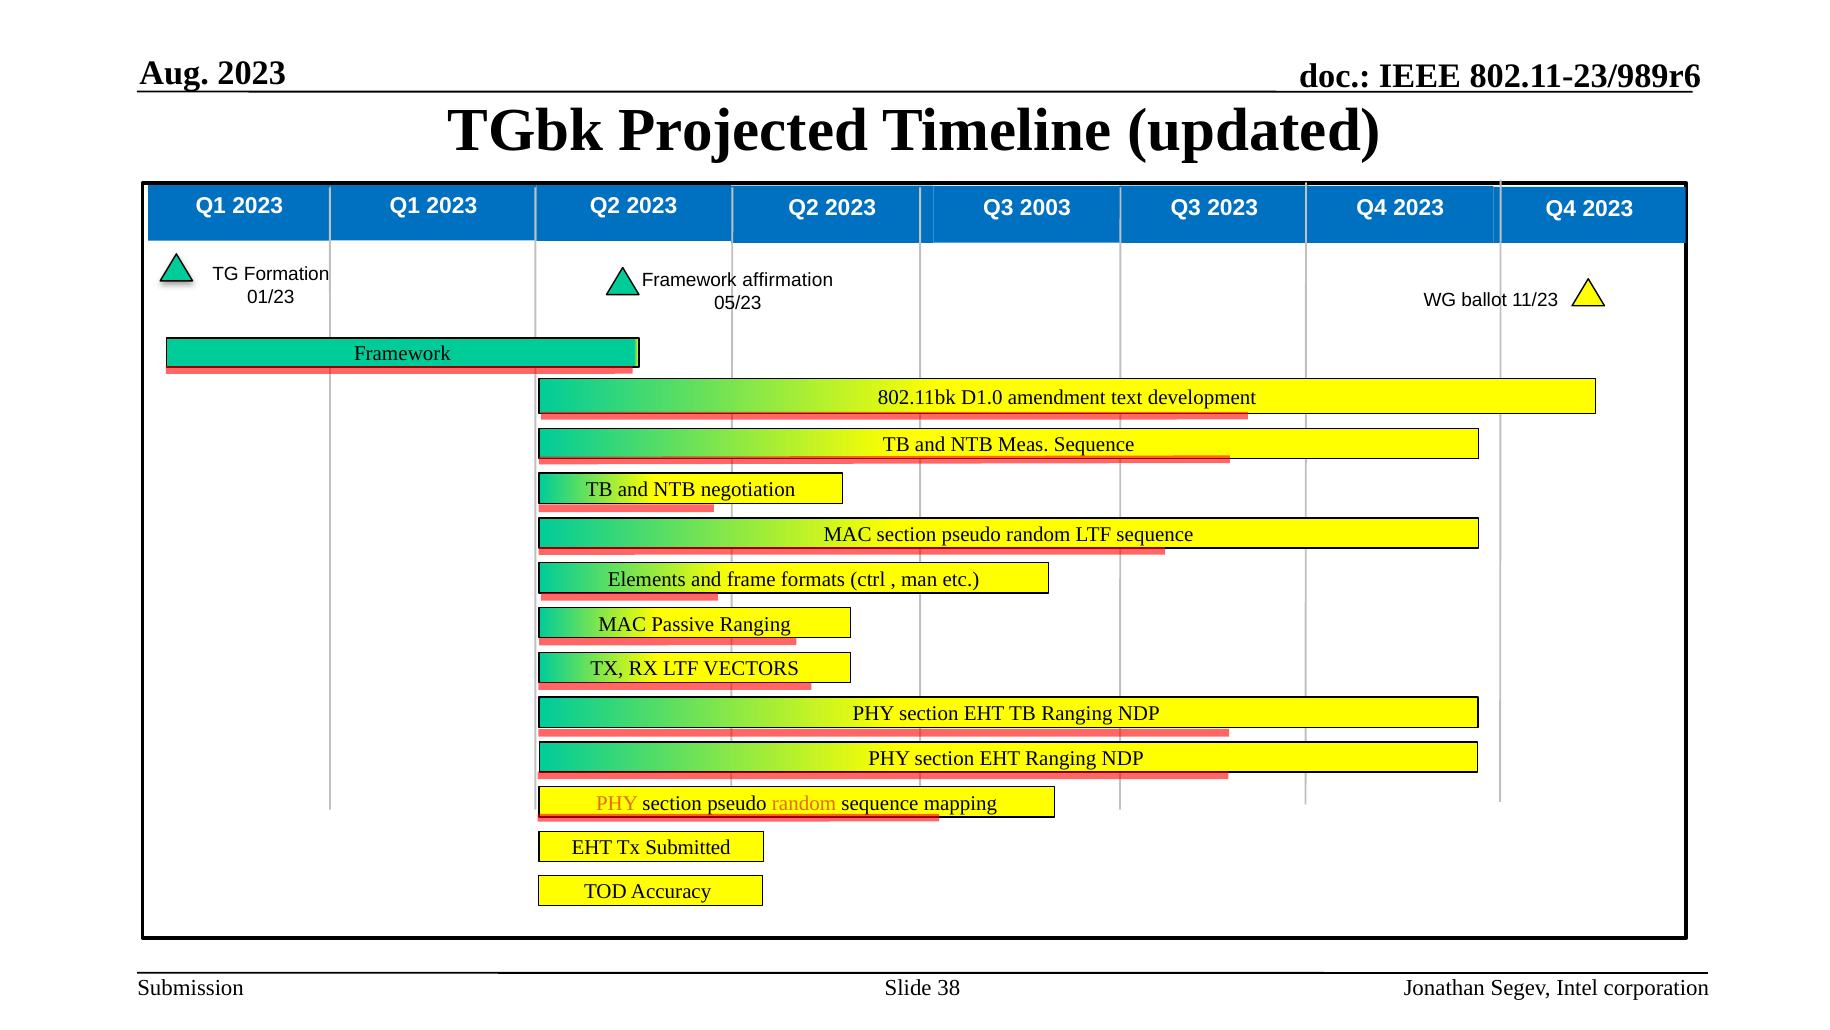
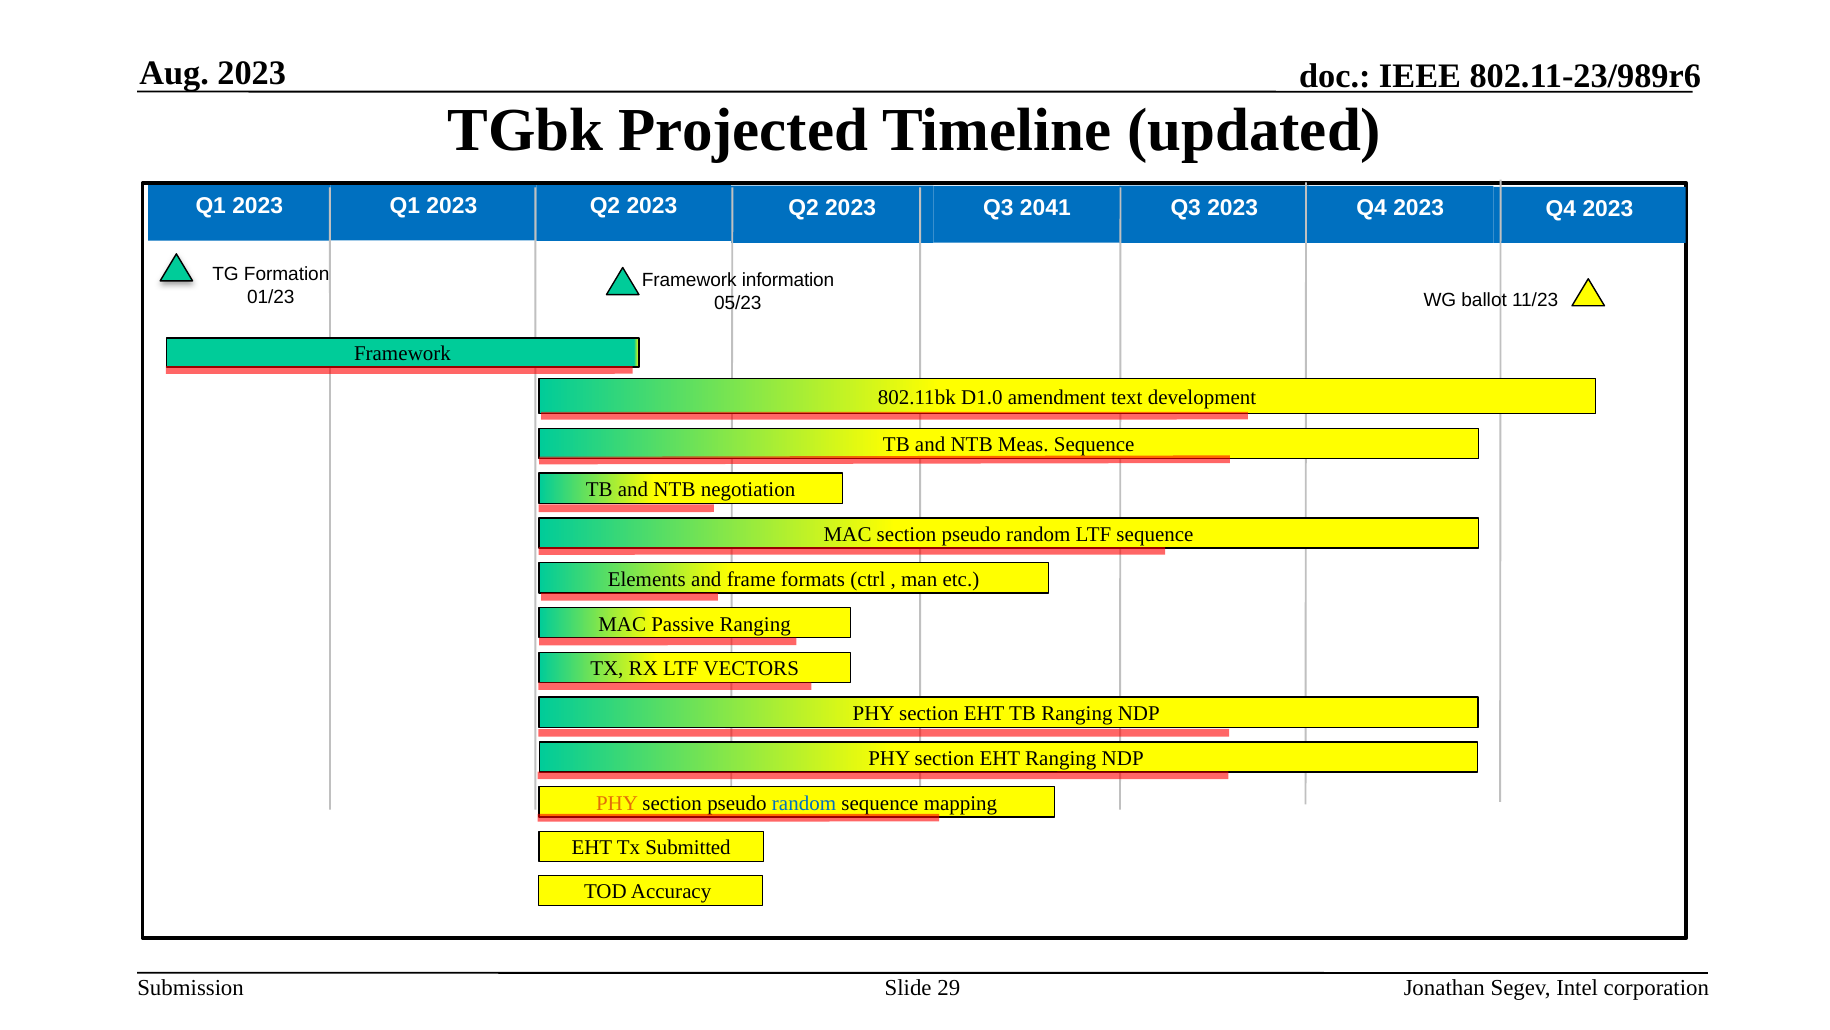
2003: 2003 -> 2041 (1045, 208)
affirmation: affirmation -> information (788, 280)
random colour: orange -> blue (804, 803)
38: 38 -> 29 (949, 987)
